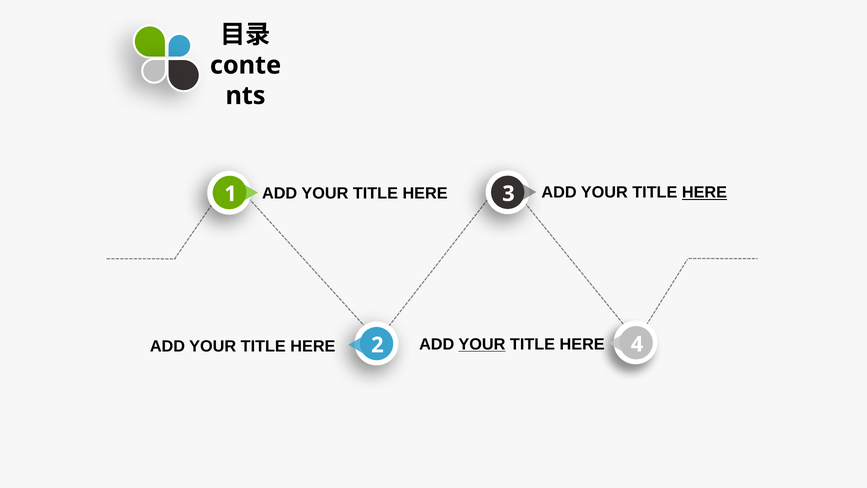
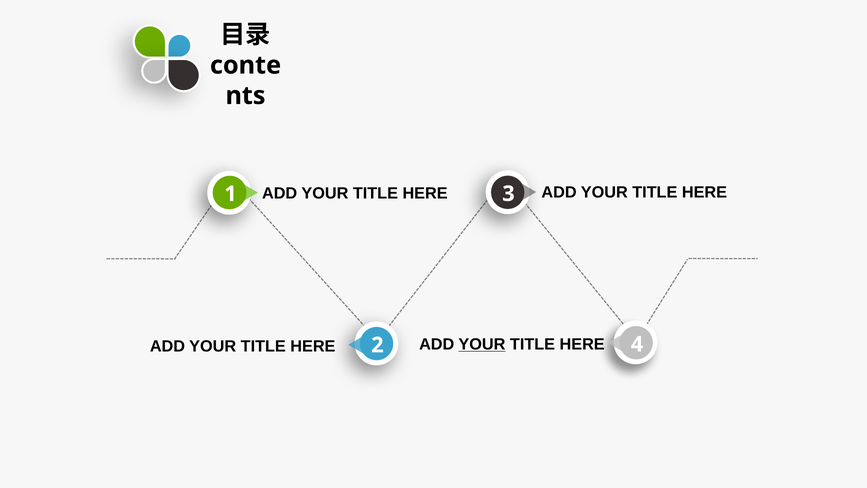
HERE underline: present -> none (704, 192)
